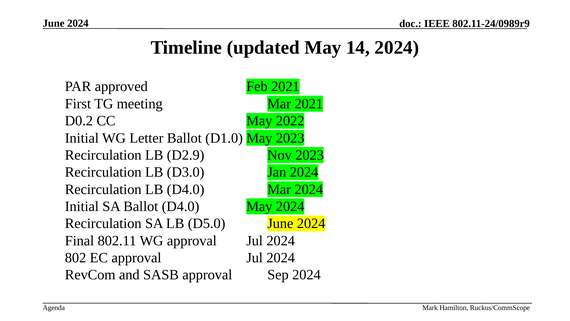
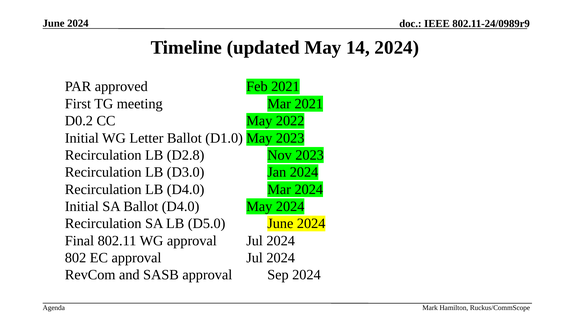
D2.9: D2.9 -> D2.8 (186, 155)
